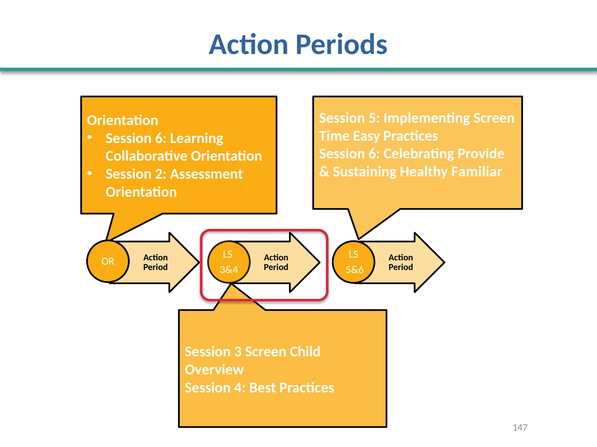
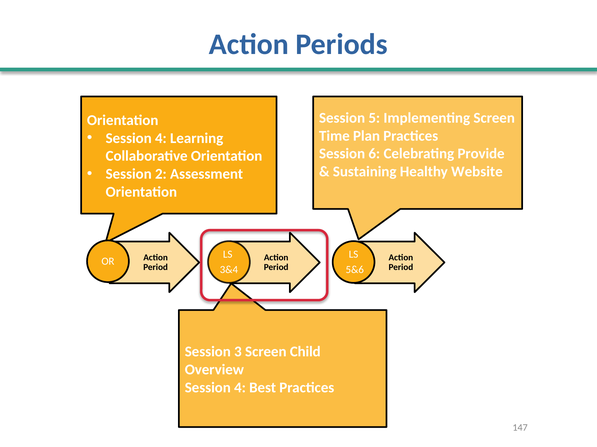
Easy: Easy -> Plan (367, 136)
6: 6 -> 4 (161, 138)
Familiar: Familiar -> Website (477, 172)
